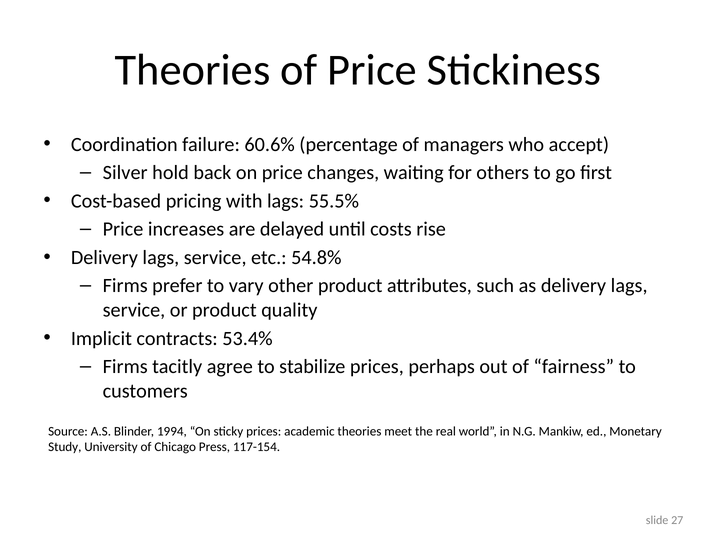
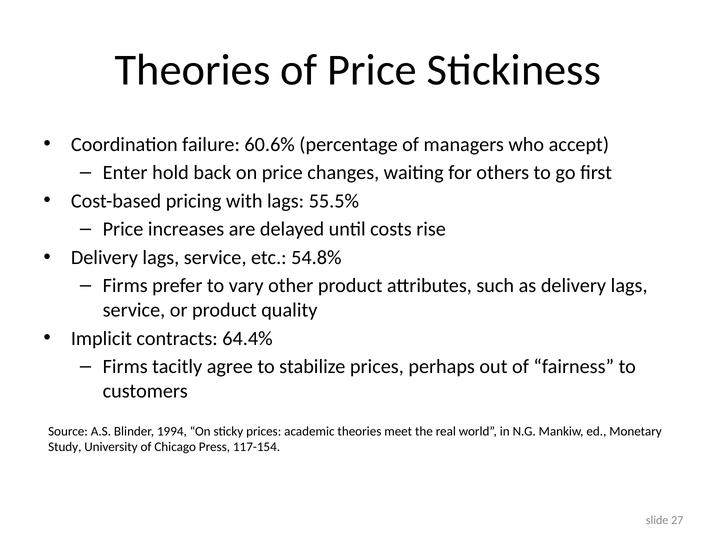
Silver: Silver -> Enter (125, 173)
53.4%: 53.4% -> 64.4% (247, 339)
